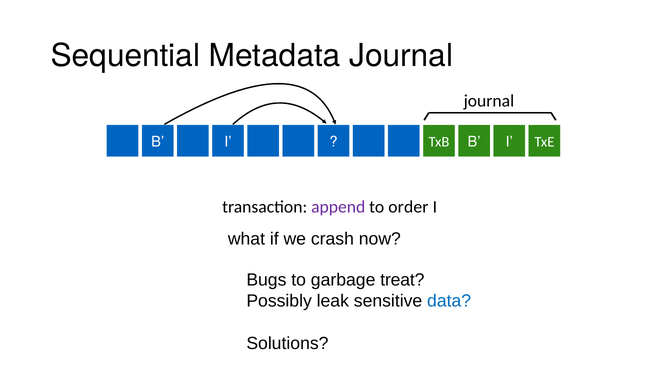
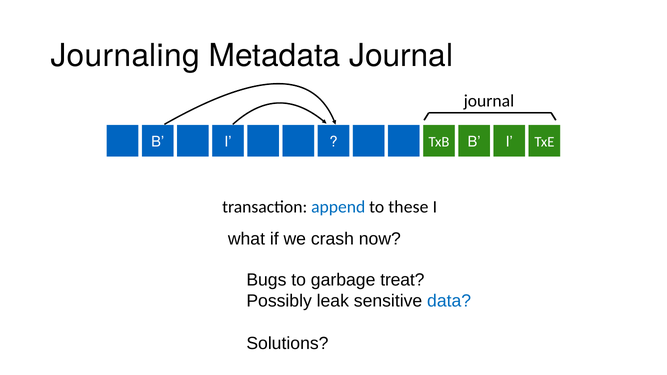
Sequential: Sequential -> Journaling (125, 56)
append colour: purple -> blue (338, 207)
order: order -> these (408, 207)
